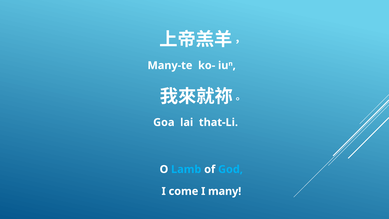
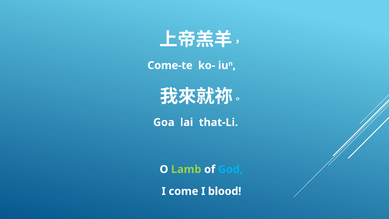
Many-te: Many-te -> Come-te (170, 65)
Lamb colour: light blue -> light green (186, 169)
many: many -> blood (225, 191)
